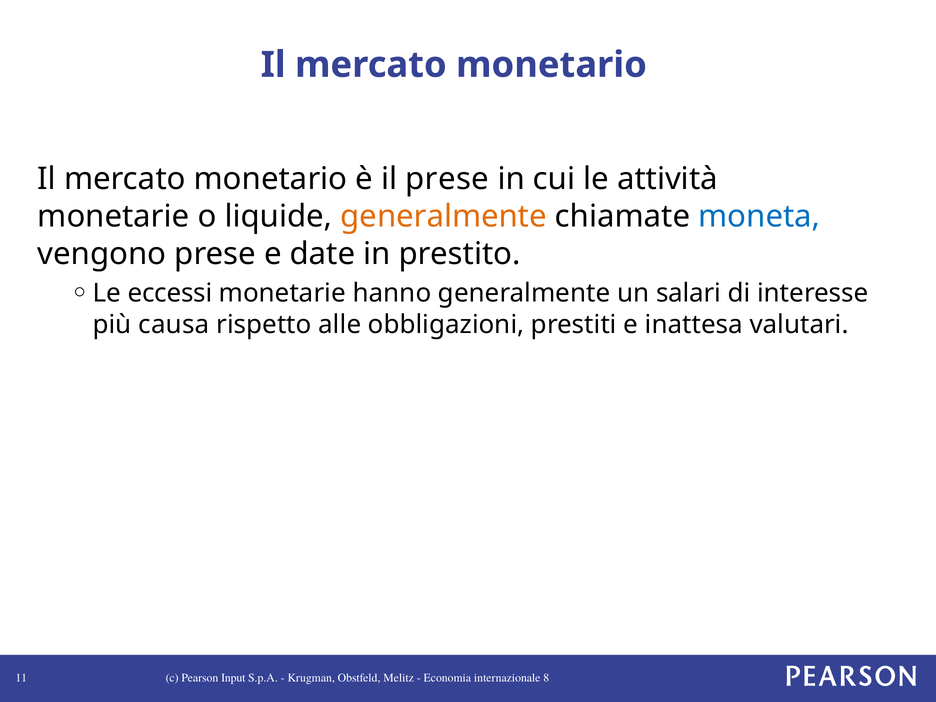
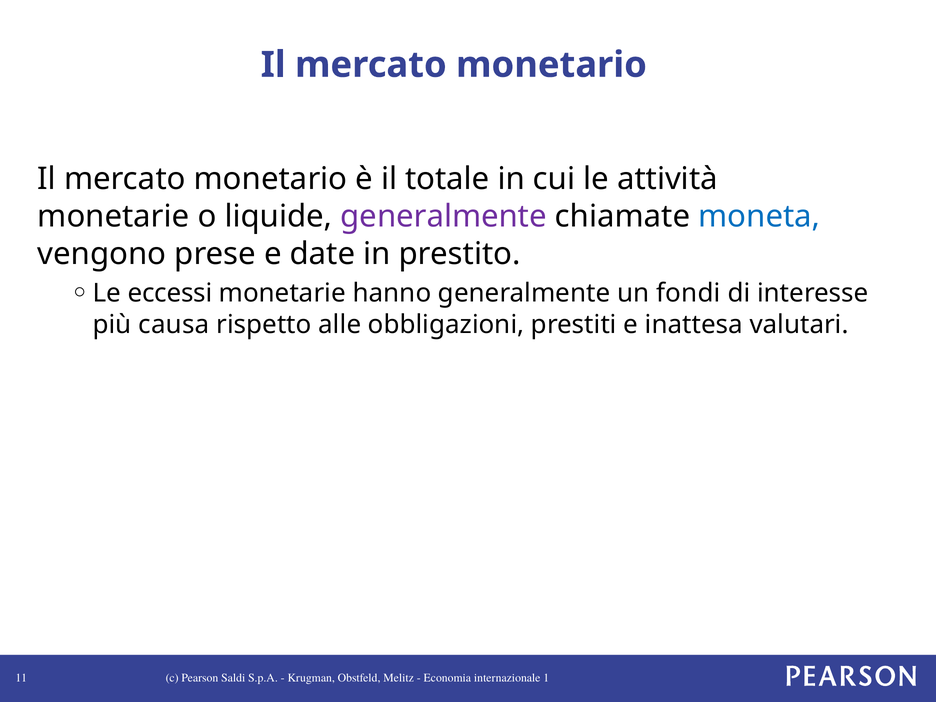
il prese: prese -> totale (447, 179)
generalmente colour: orange -> purple (444, 217)
salari: salari -> fondi (688, 293)
Input: Input -> Saldi (233, 678)
8: 8 -> 1 (546, 678)
